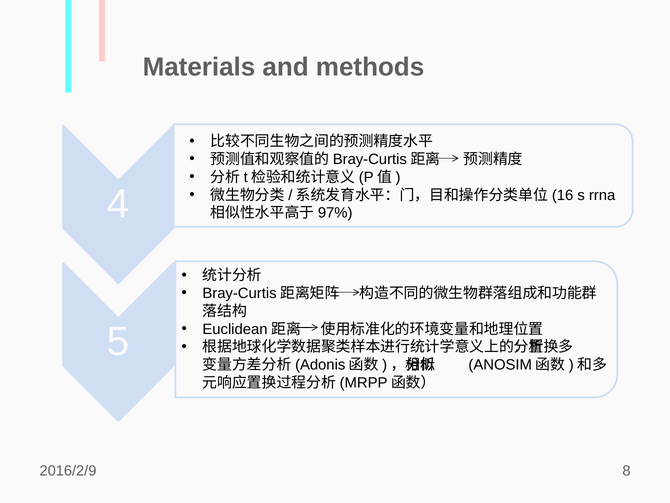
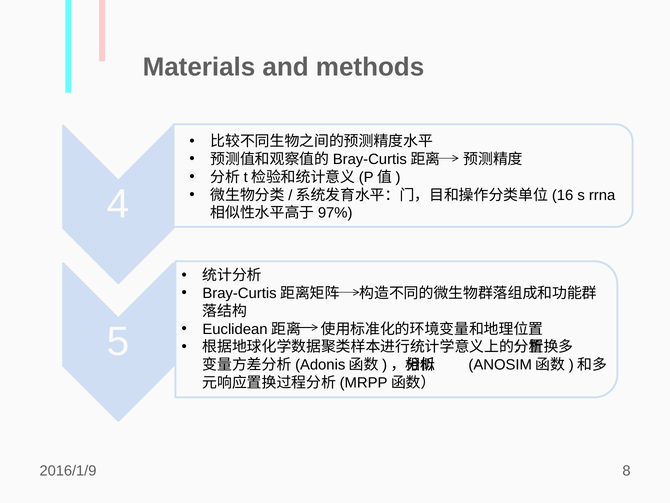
2016/2/9: 2016/2/9 -> 2016/1/9 (68, 470)
